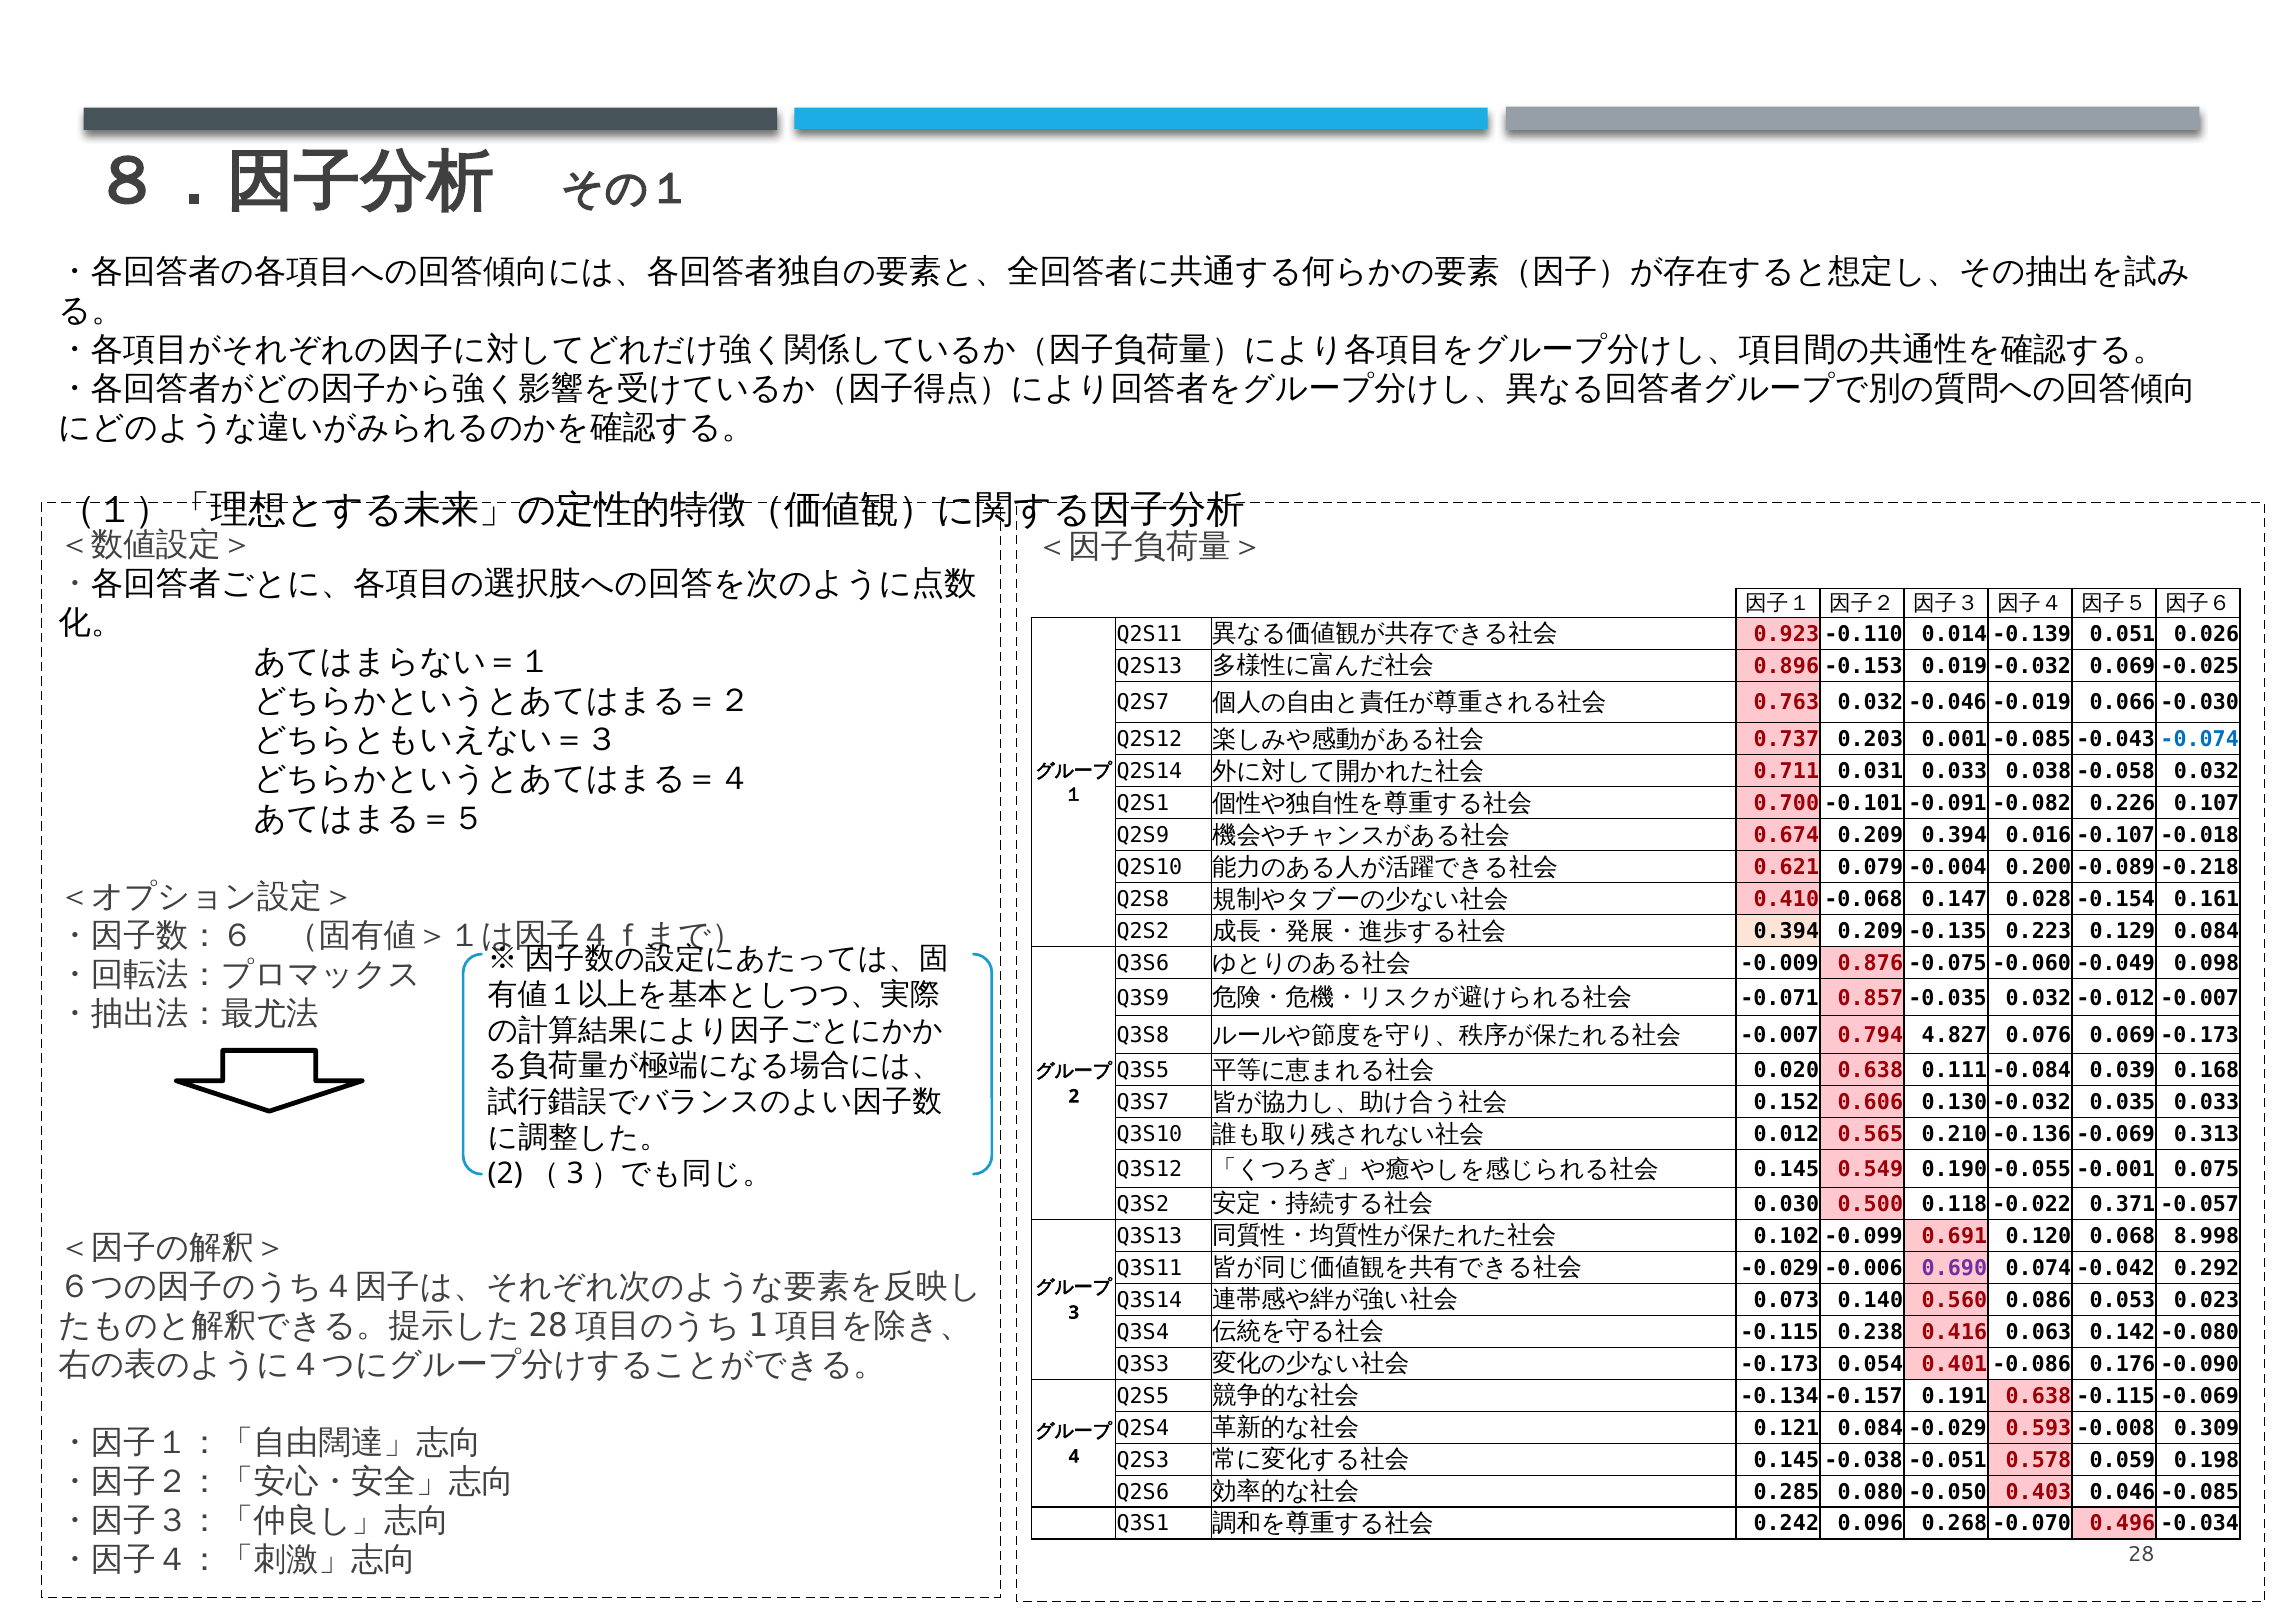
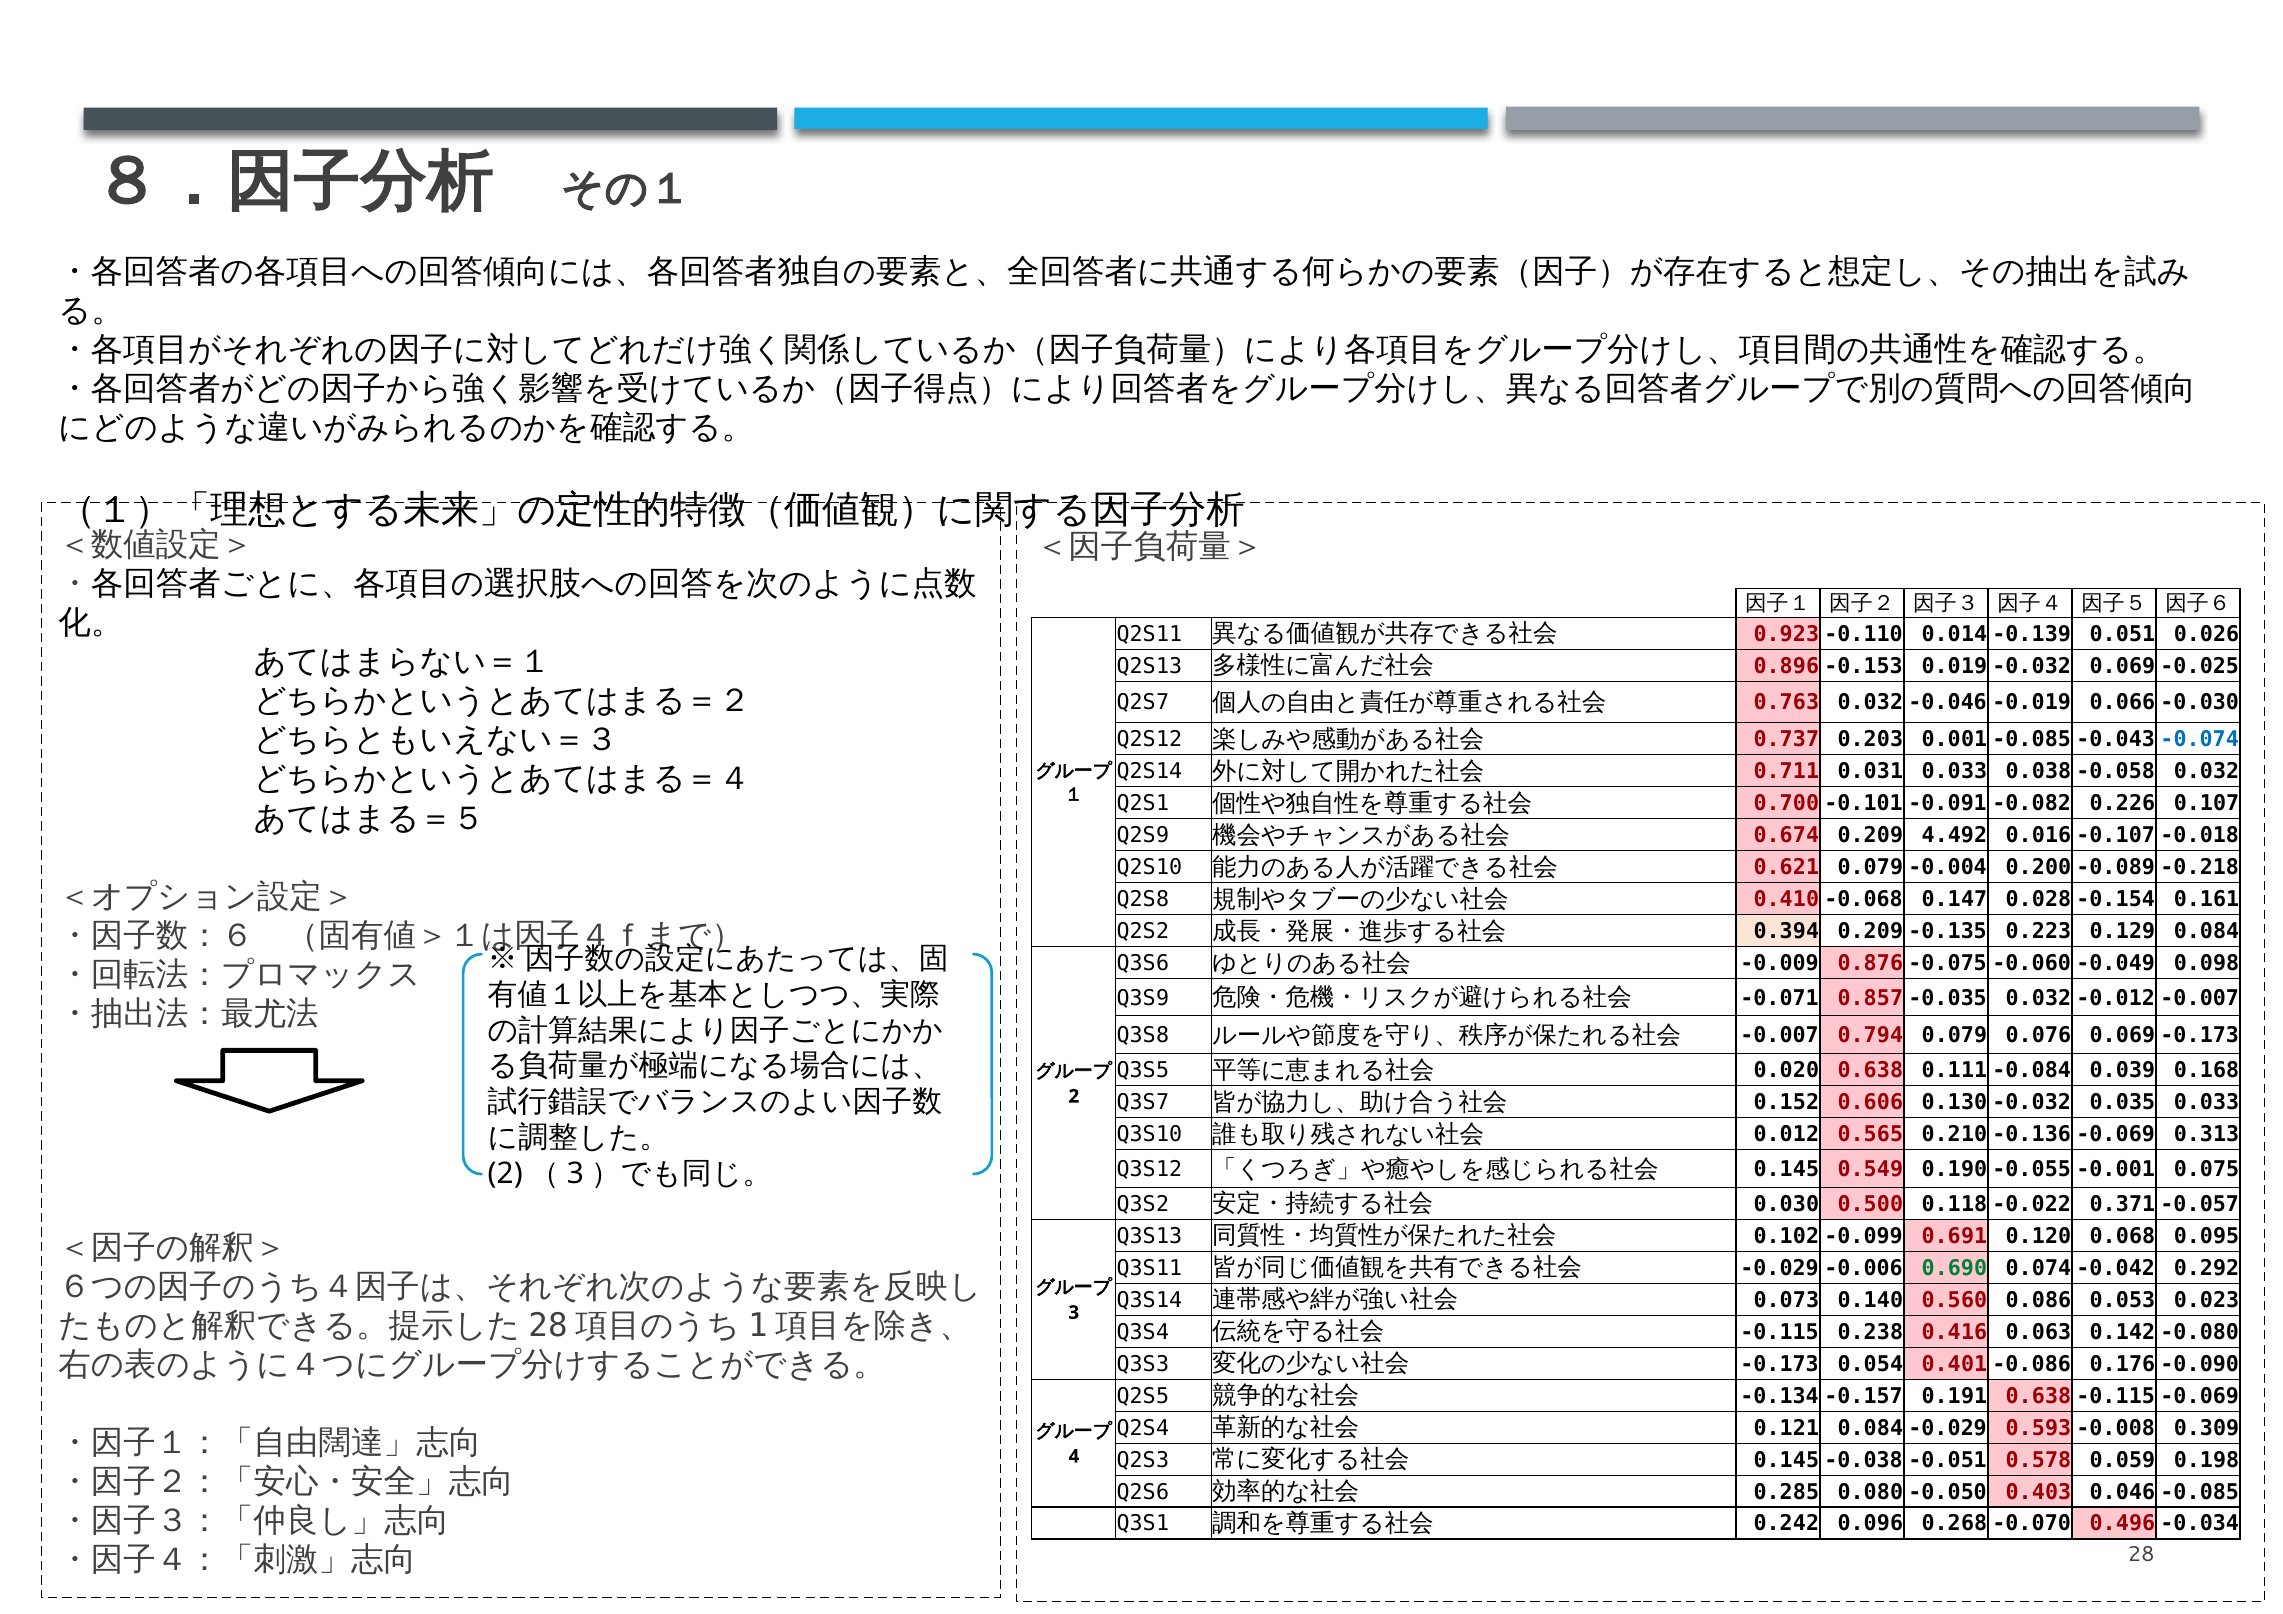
0.209 0.394: 0.394 -> 4.492 (1954, 836)
4.827: 4.827 -> 0.079 (1954, 1036)
8.998: 8.998 -> 0.095 (2206, 1236)
0.690 colour: purple -> green (1954, 1268)
